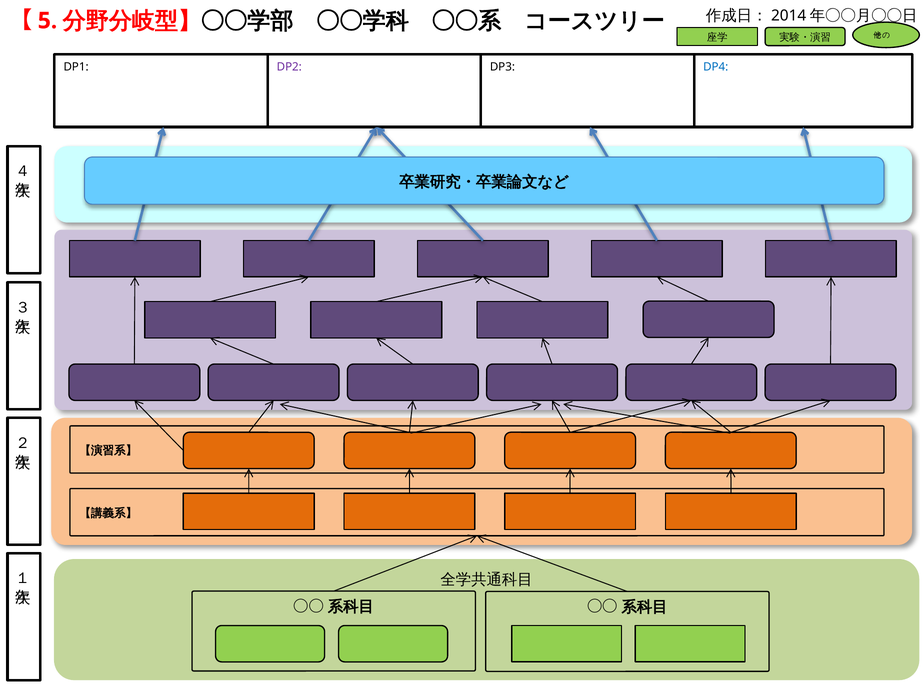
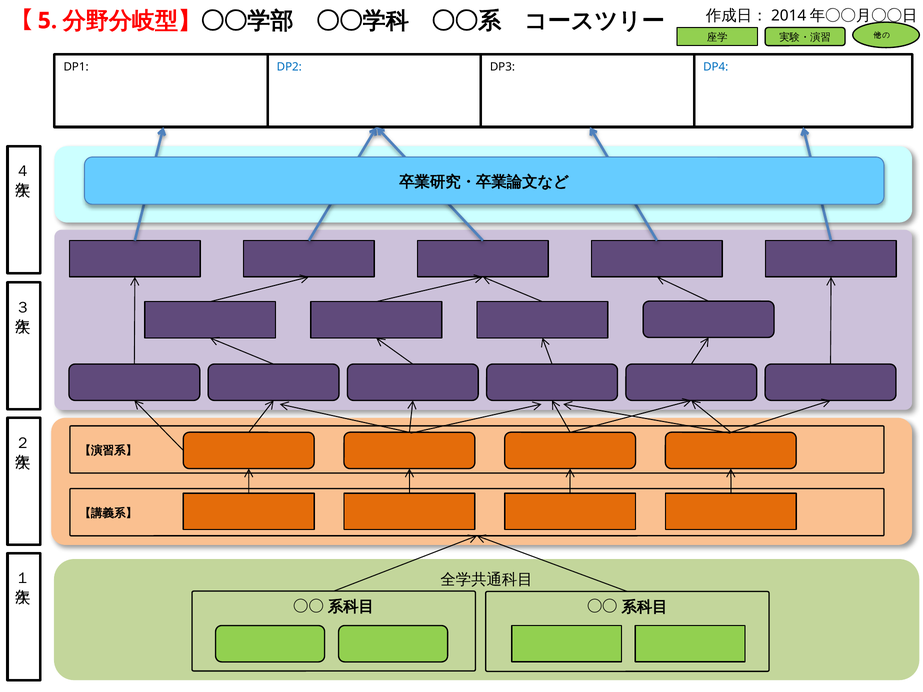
DP2 colour: purple -> blue (289, 67)
